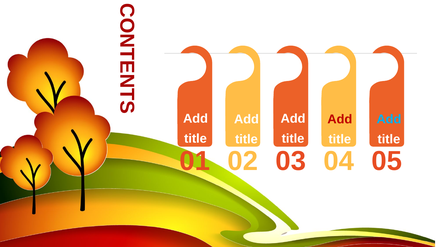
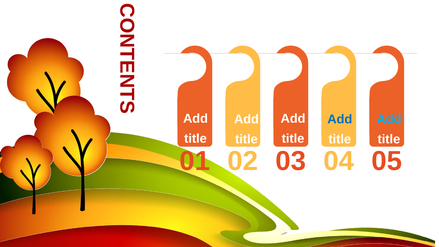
Add colour: red -> blue (340, 119)
